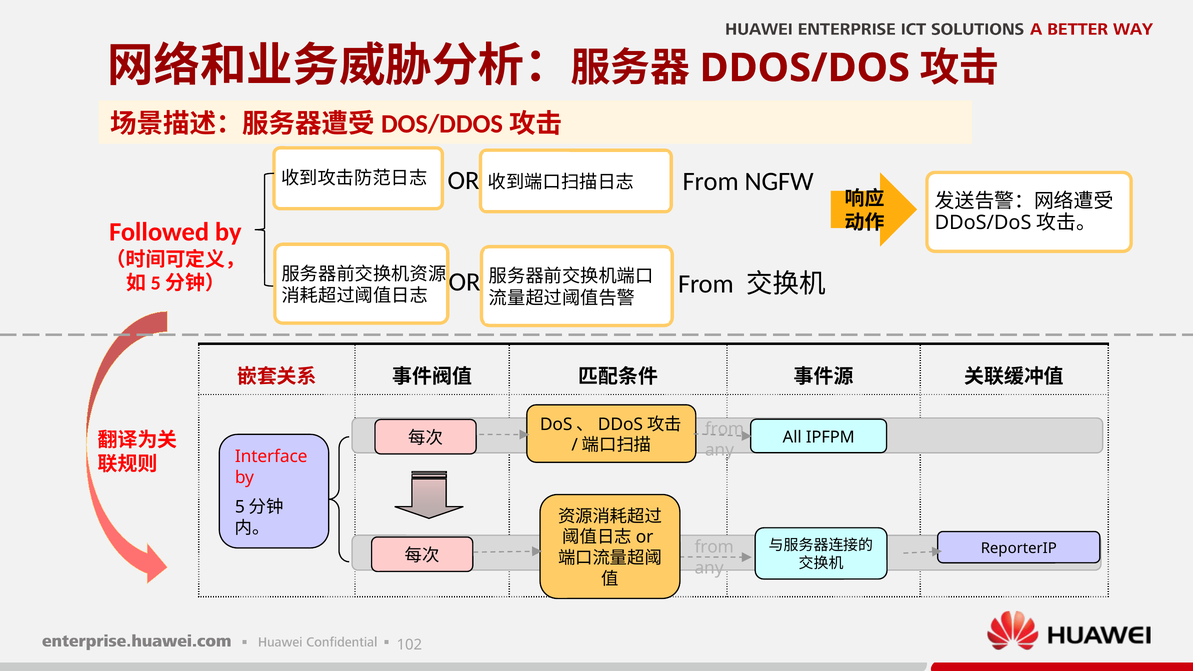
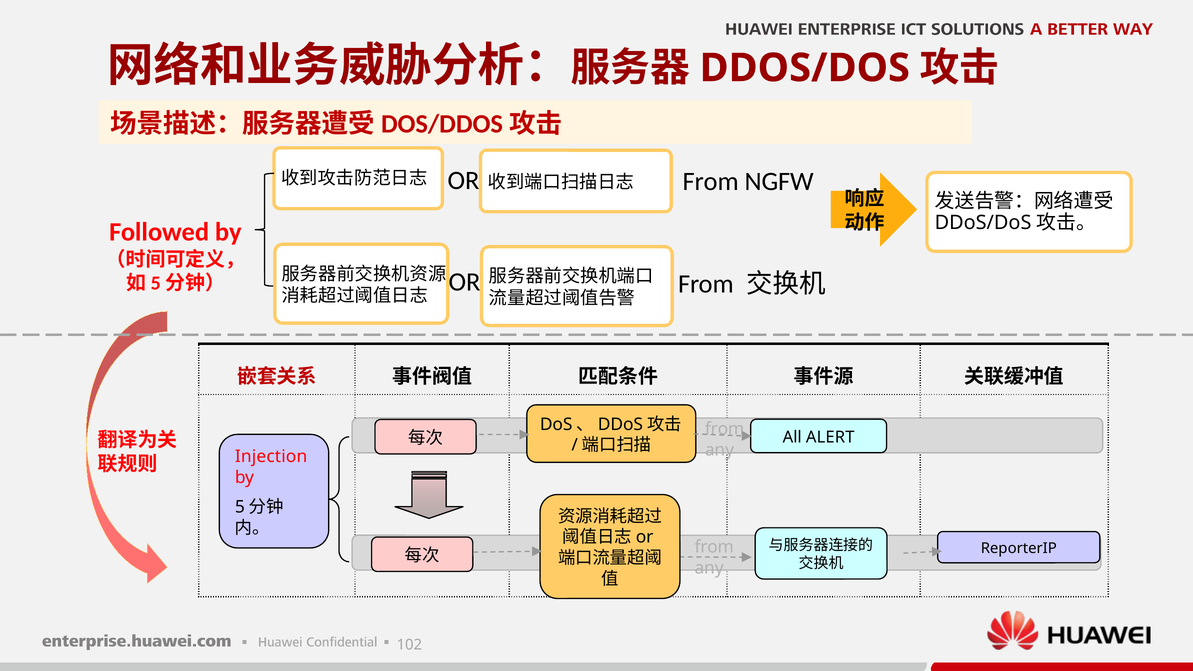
IPFPM: IPFPM -> ALERT (830, 437)
Interface: Interface -> Injection (271, 457)
